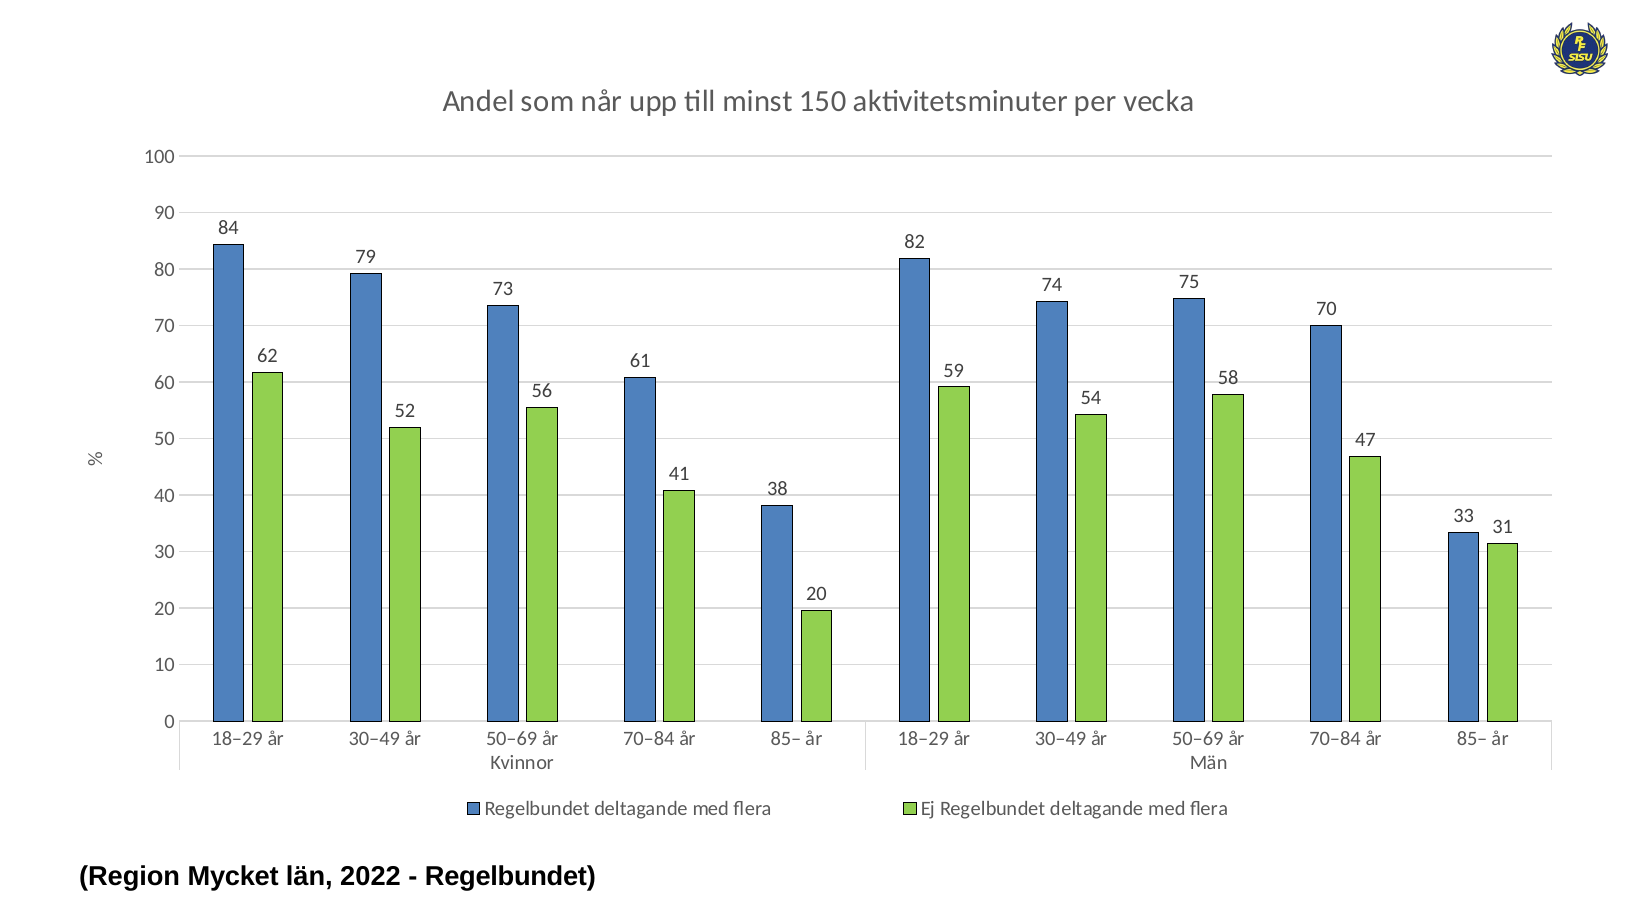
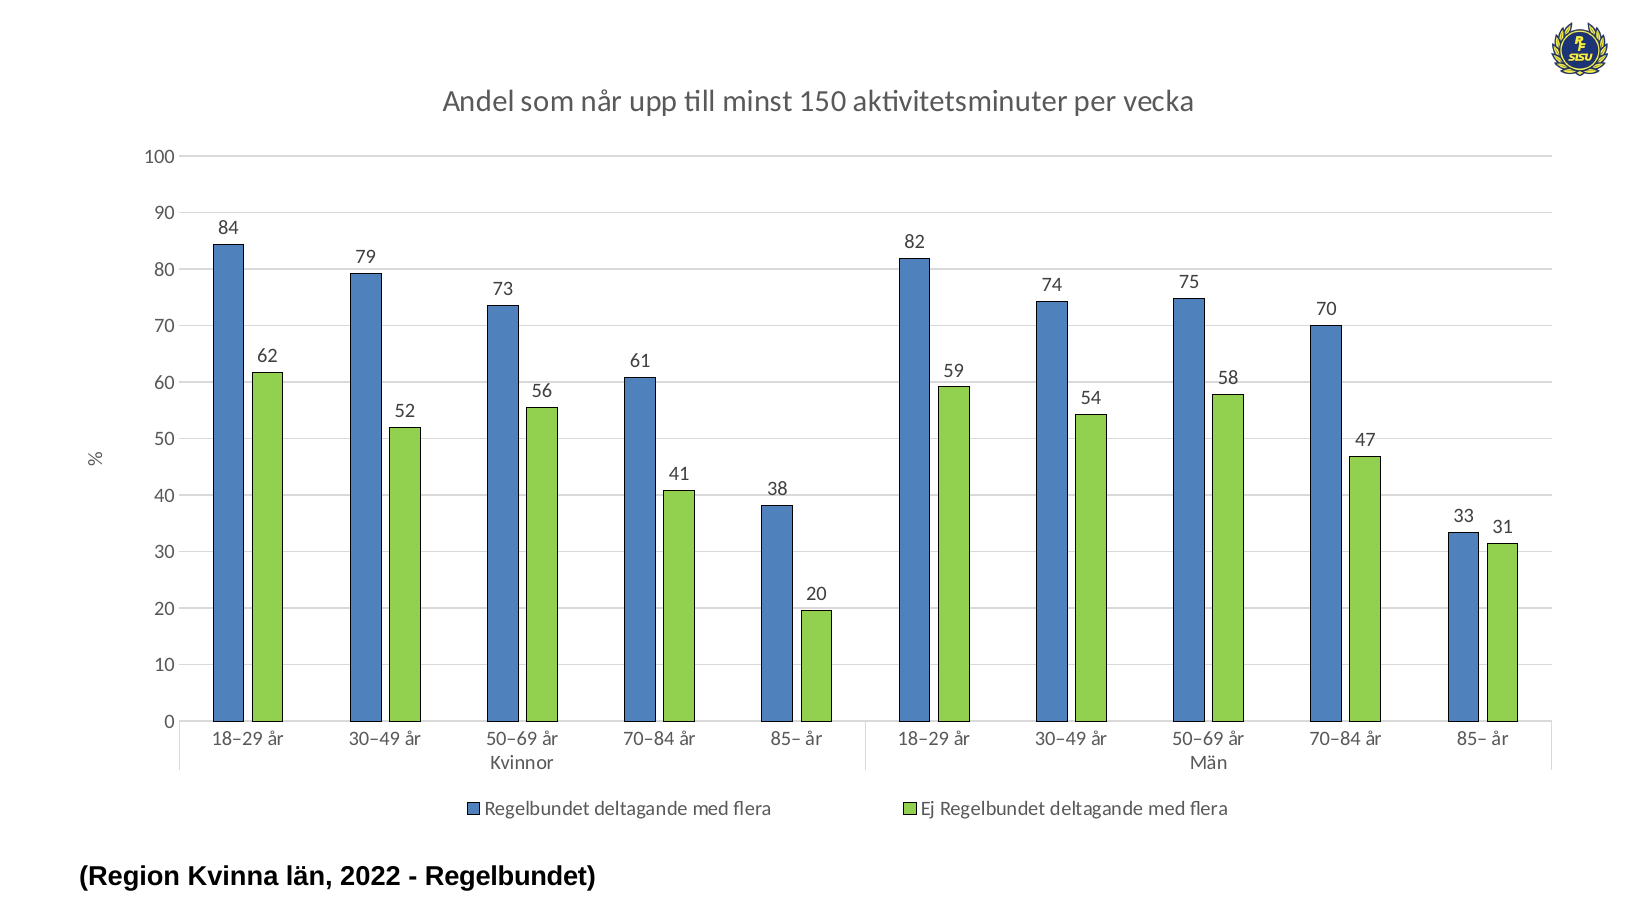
Mycket: Mycket -> Kvinna (233, 876)
